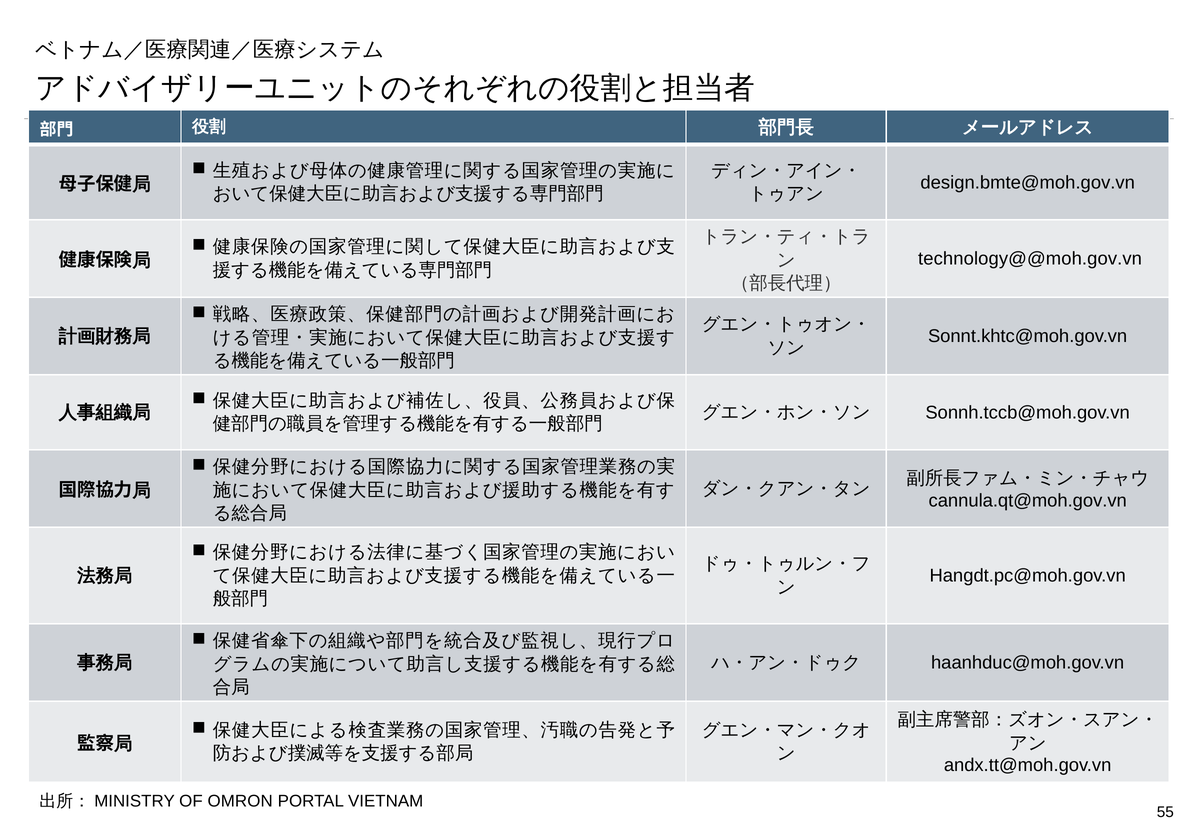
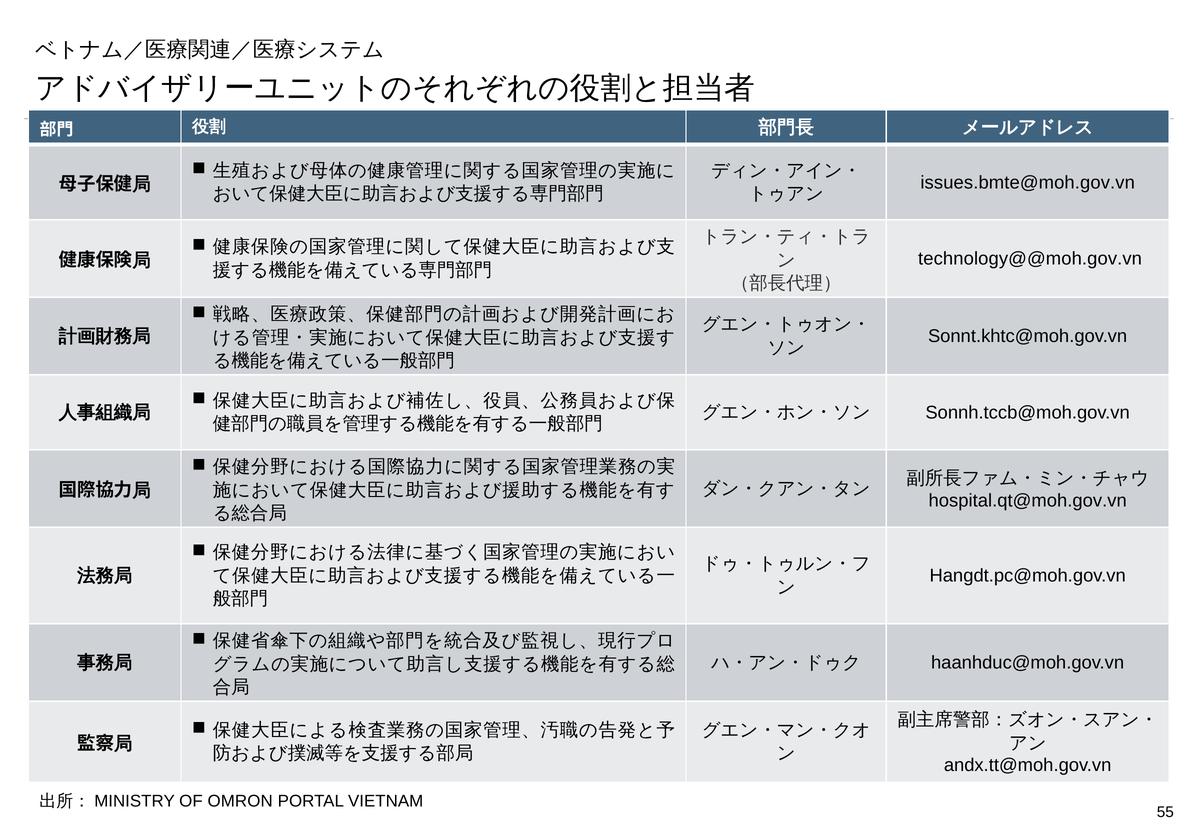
design.bmte@moh.gov.vn: design.bmte@moh.gov.vn -> issues.bmte@moh.gov.vn (1028, 182)
cannula.qt@moh.gov.vn: cannula.qt@moh.gov.vn -> hospital.qt@moh.gov.vn (1028, 500)
